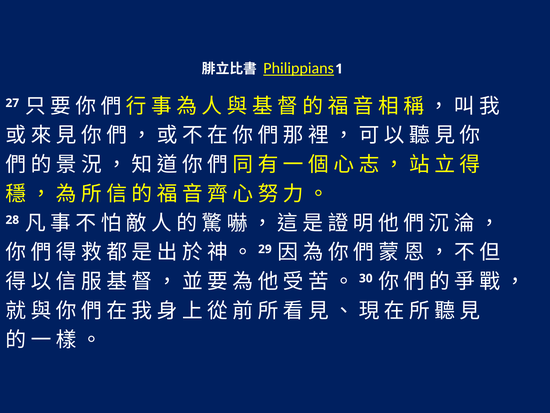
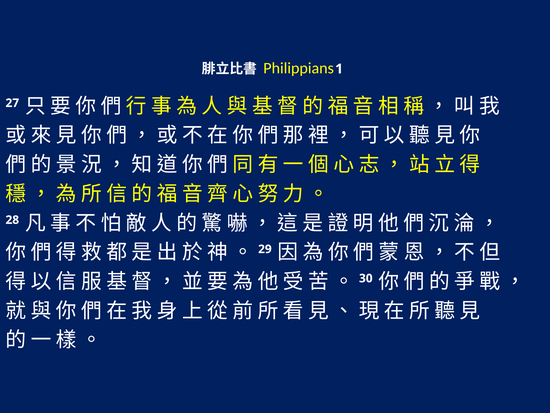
Philippians underline: present -> none (299, 68)
